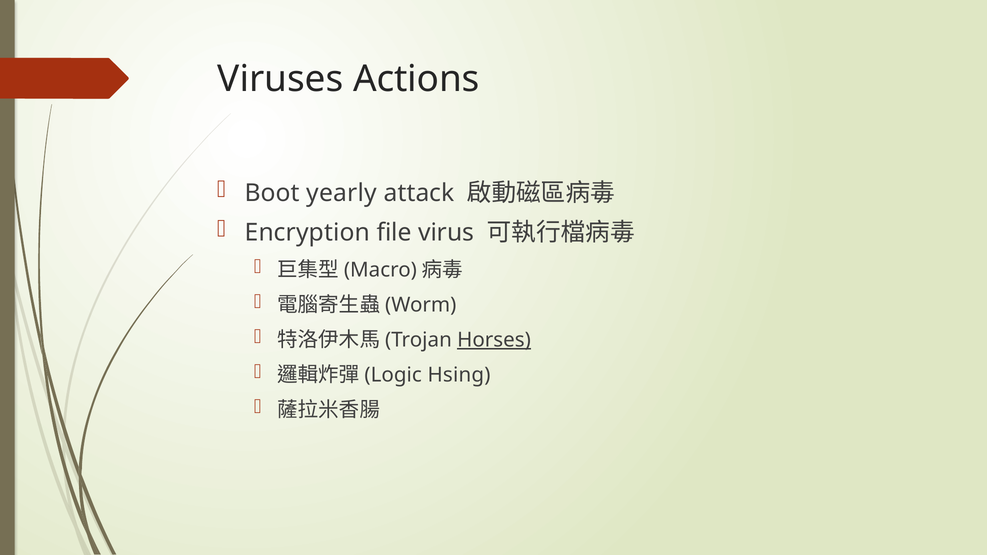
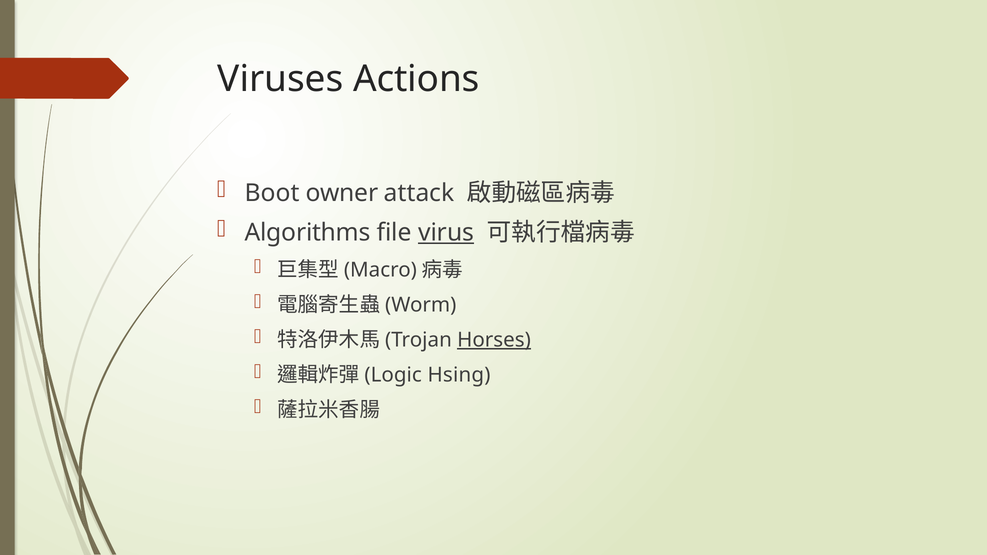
yearly: yearly -> owner (342, 193)
Encryption: Encryption -> Algorithms (308, 233)
virus underline: none -> present (446, 233)
